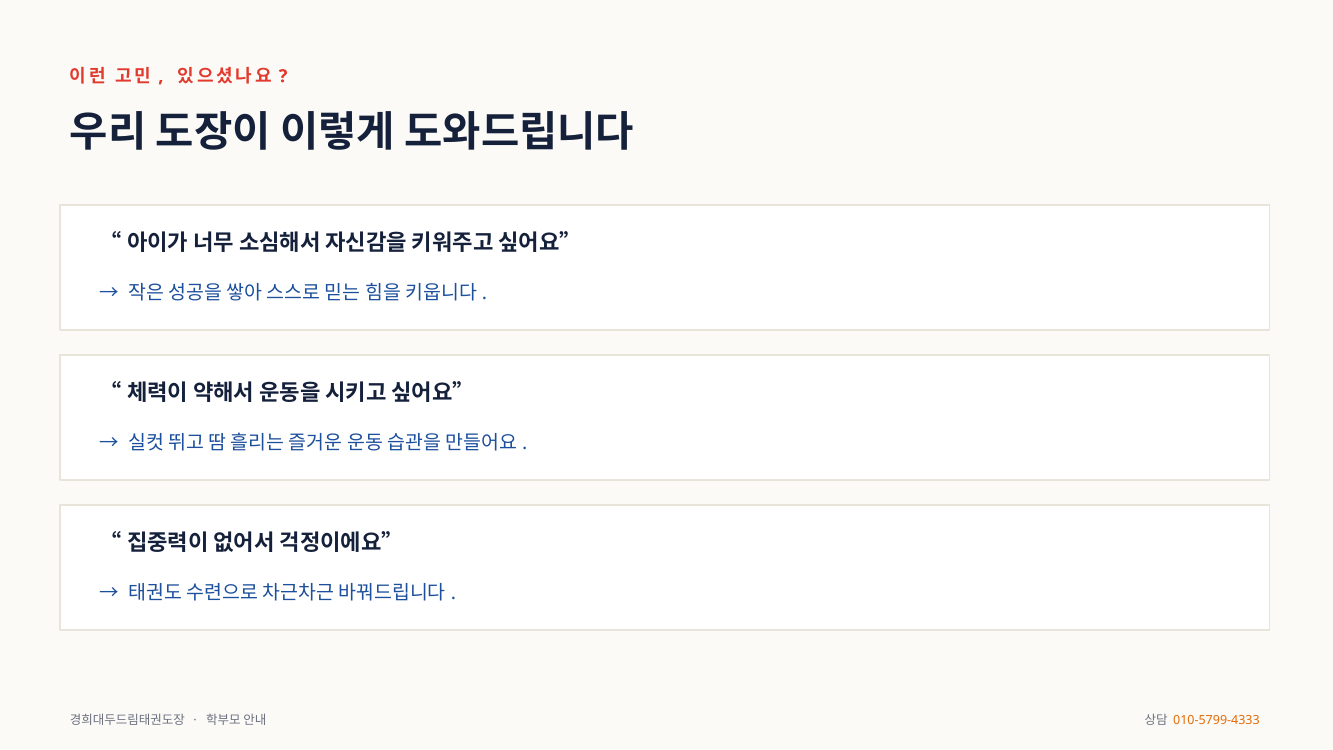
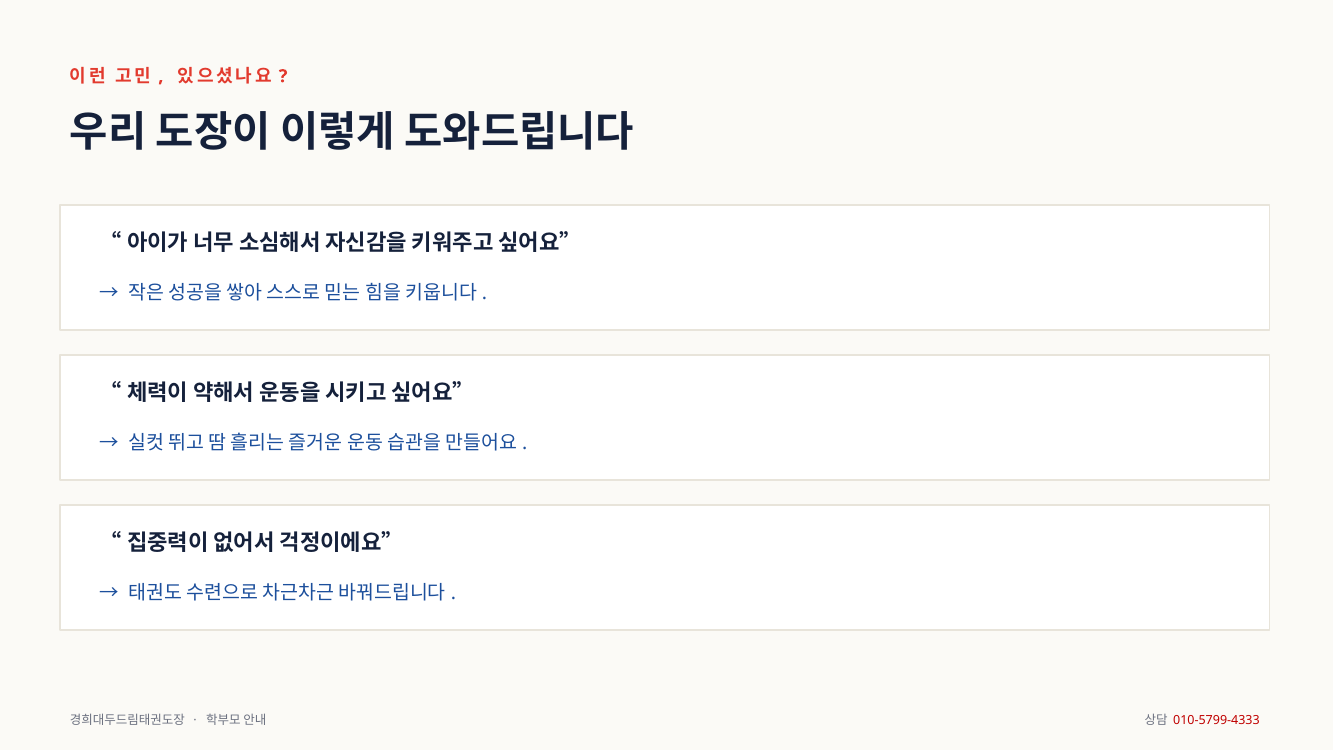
010-5799-4333 colour: orange -> red (1216, 721)
